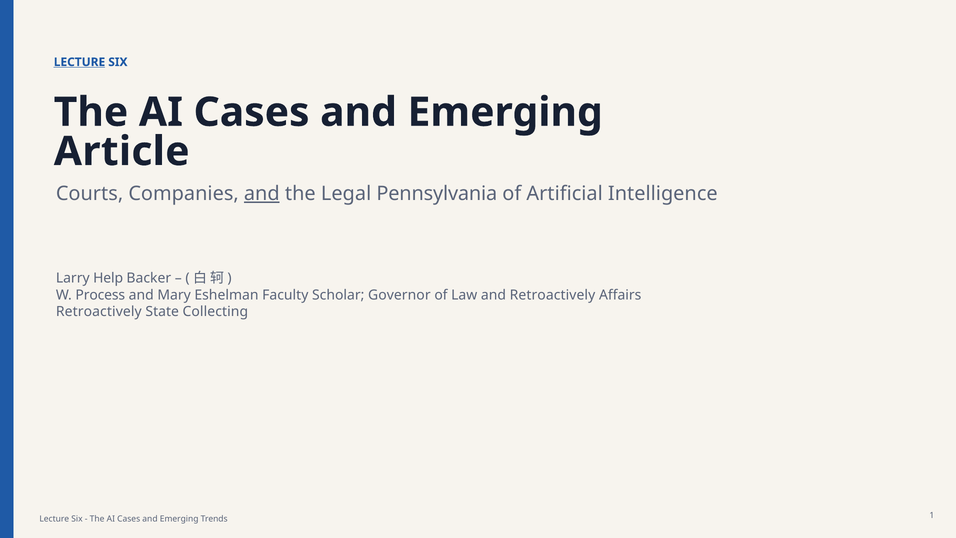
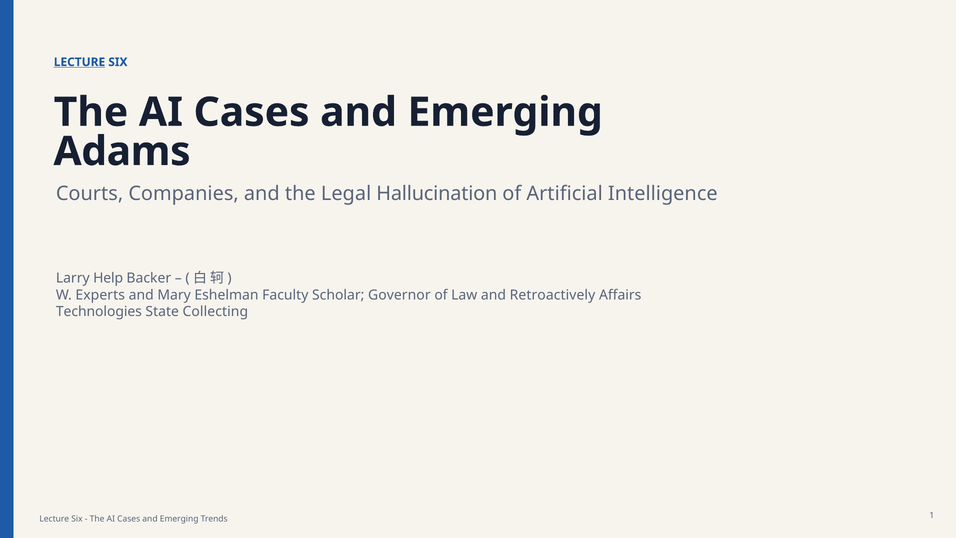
Article: Article -> Adams (122, 152)
and underline: present -> none (262, 194)
Pennsylvania: Pennsylvania -> Hallucination (437, 194)
Process: Process -> Experts (100, 295)
Retroactively: Retroactively -> Technologies (99, 312)
